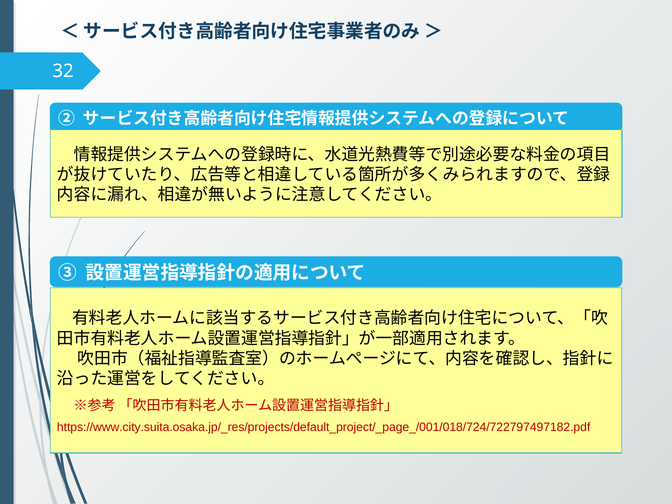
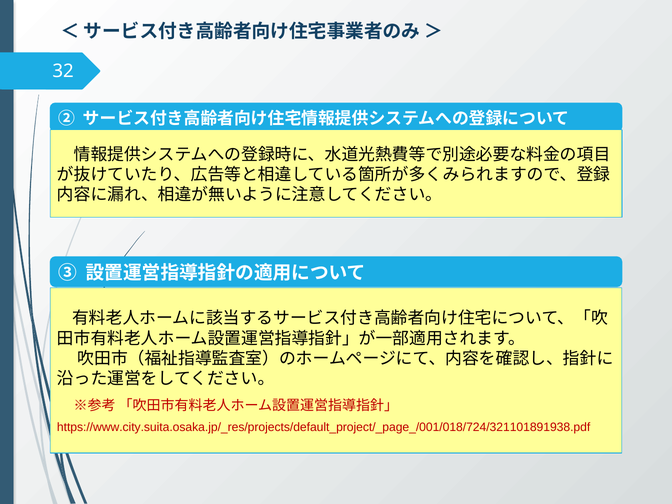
https://www.city.suita.osaka.jp/_res/projects/default_project/_page_/001/018/724/722797497182.pdf: https://www.city.suita.osaka.jp/_res/projects/default_project/_page_/001/018/724/722797497182.pdf -> https://www.city.suita.osaka.jp/_res/projects/default_project/_page_/001/018/724/321101891938.pdf (324, 427)
